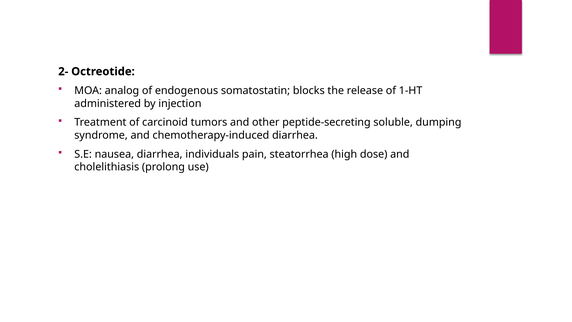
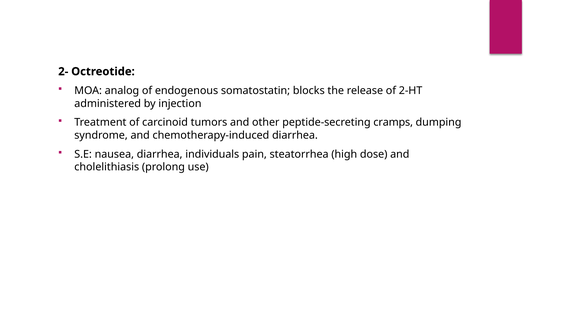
1-HT: 1-HT -> 2-HT (411, 91)
soluble: soluble -> cramps (393, 122)
